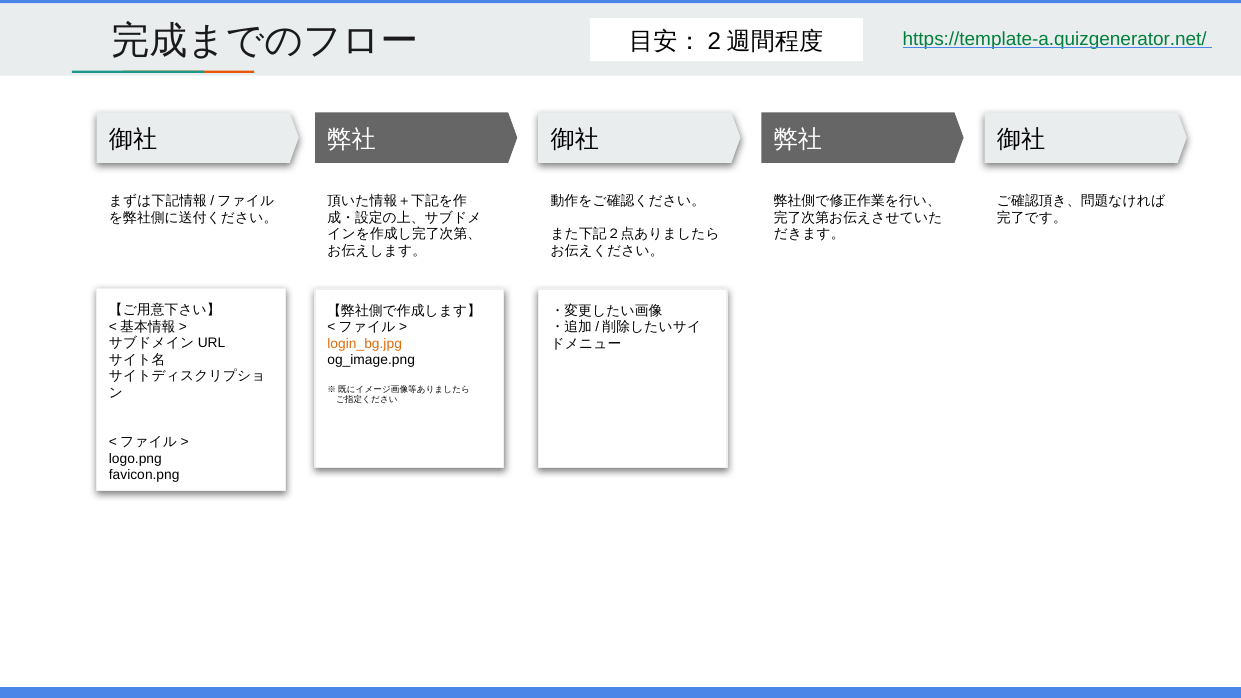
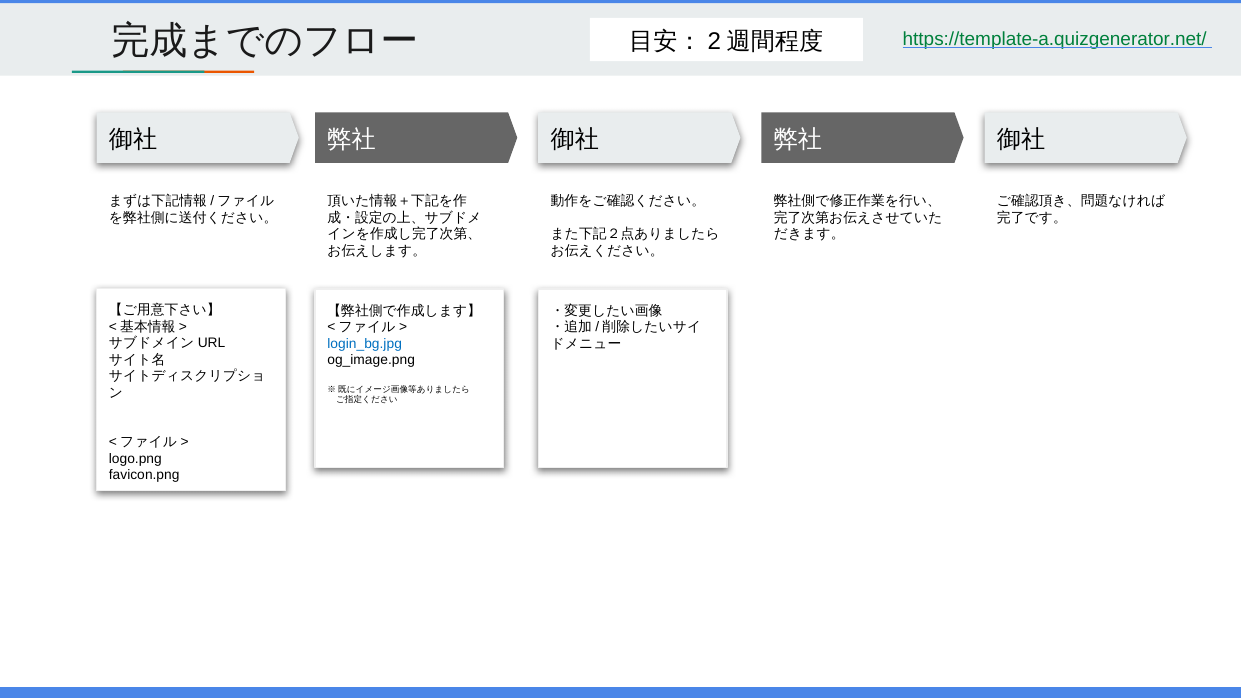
login_bg.jpg colour: orange -> blue (365, 344)
